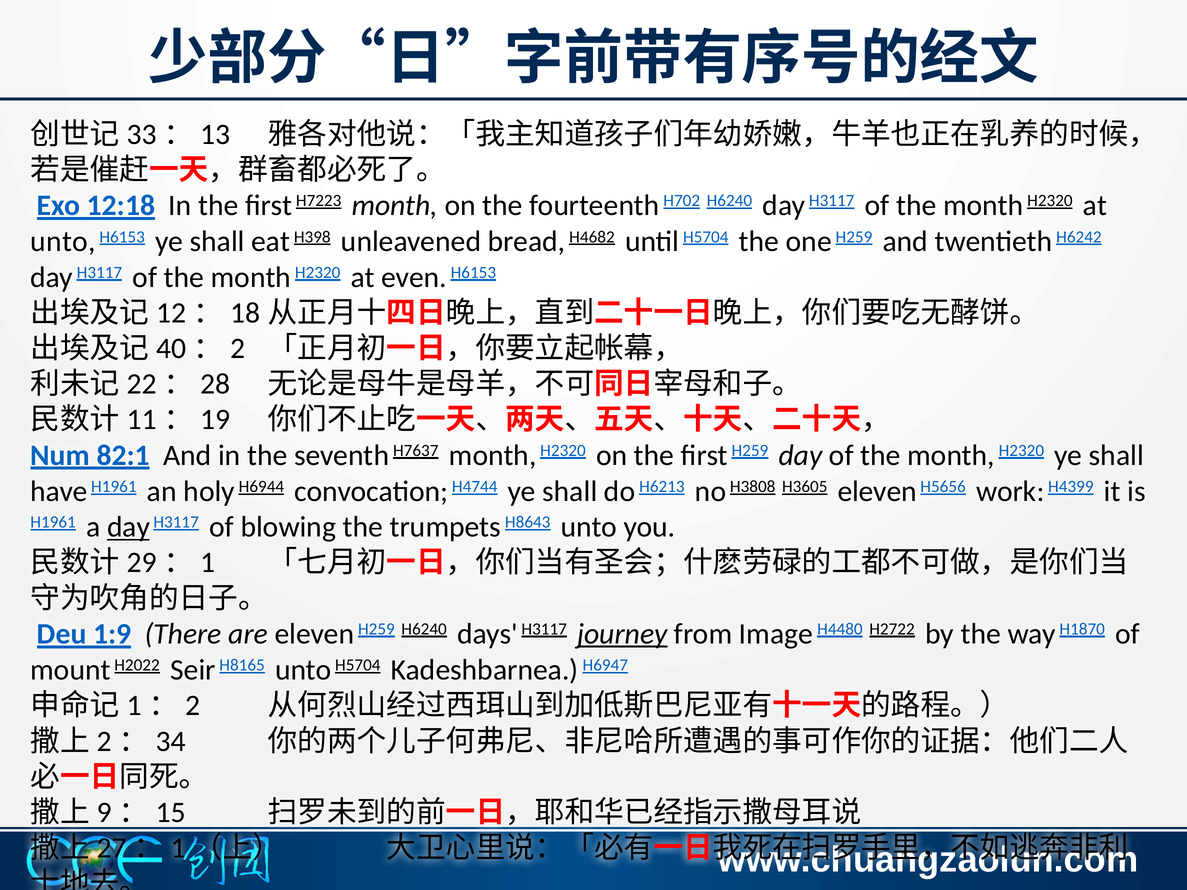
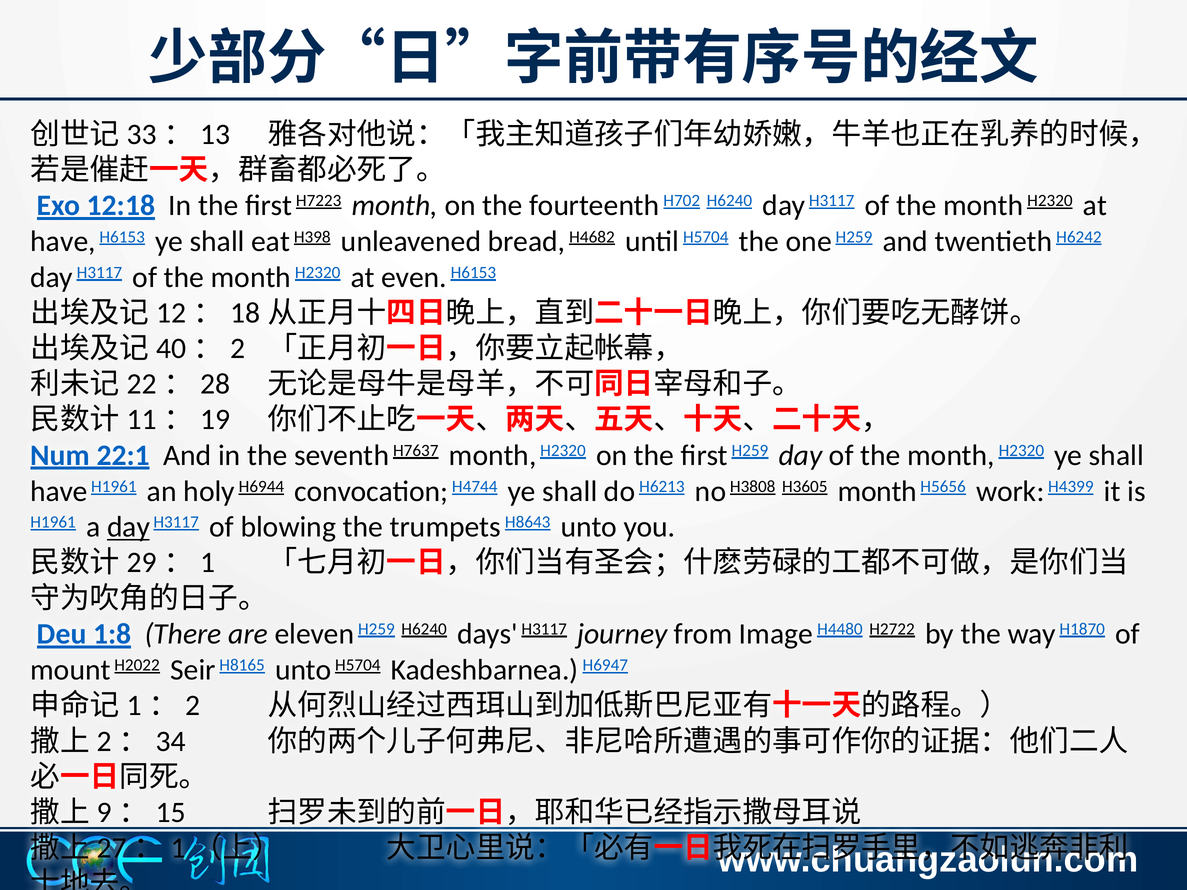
unto: unto -> have (63, 242)
82:1: 82:1 -> 22:1 (123, 455)
H3605 eleven: eleven -> month (877, 492)
1:9: 1:9 -> 1:8 (112, 634)
journey underline: present -> none (622, 634)
